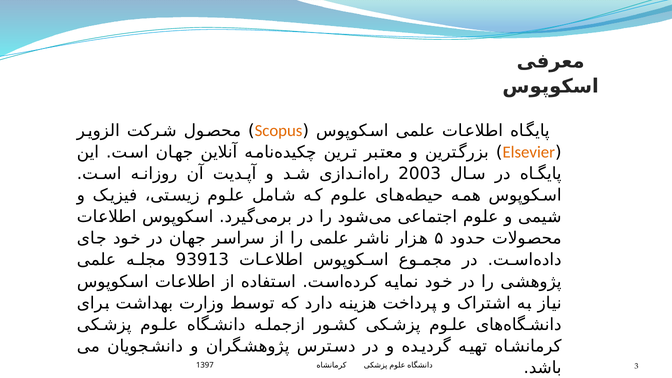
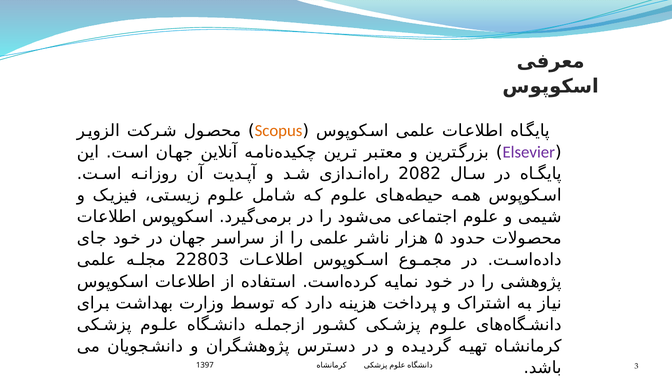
Elsevier colour: orange -> purple (529, 152)
2003: 2003 -> 2082 (420, 174)
93913: 93913 -> 22803 (202, 260)
